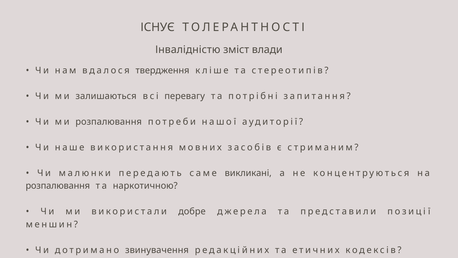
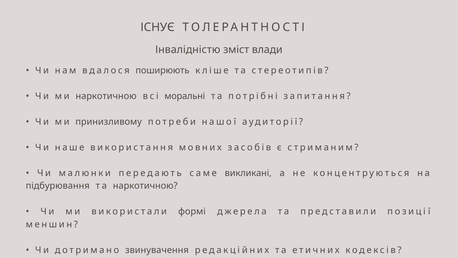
твердження: твердження -> поширюють (162, 70)
ми залишаються: залишаються -> наркотичною (106, 96)
перевагу: перевагу -> моральні (185, 96)
ми розпалювання: розпалювання -> принизливому (109, 122)
розпалювання: розпалювання -> підбурювання (58, 186)
добре: добре -> формі (192, 211)
